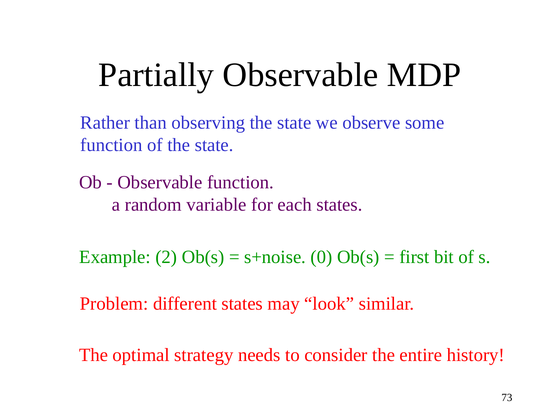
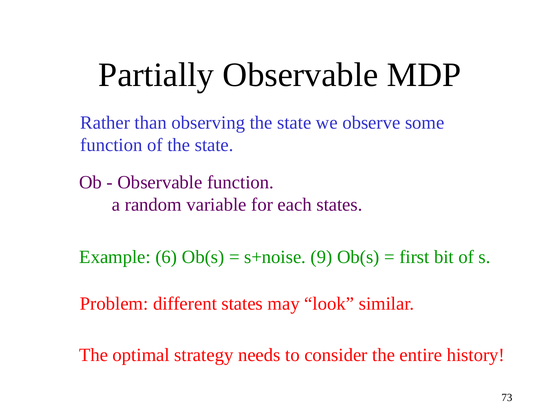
2: 2 -> 6 (166, 257)
0: 0 -> 9 (322, 257)
